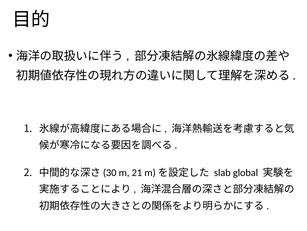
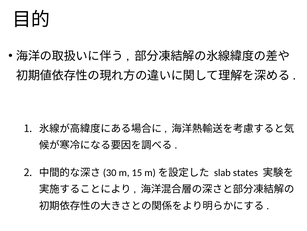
21: 21 -> 15 (137, 172)
global: global -> states (245, 172)
